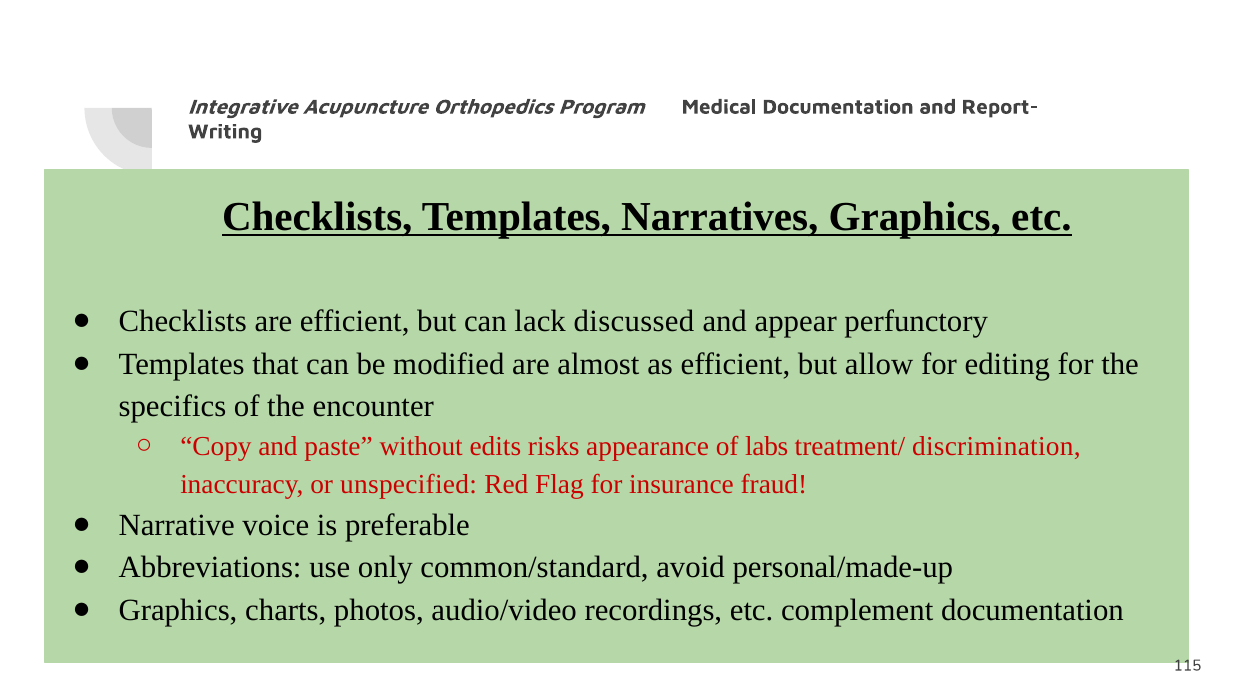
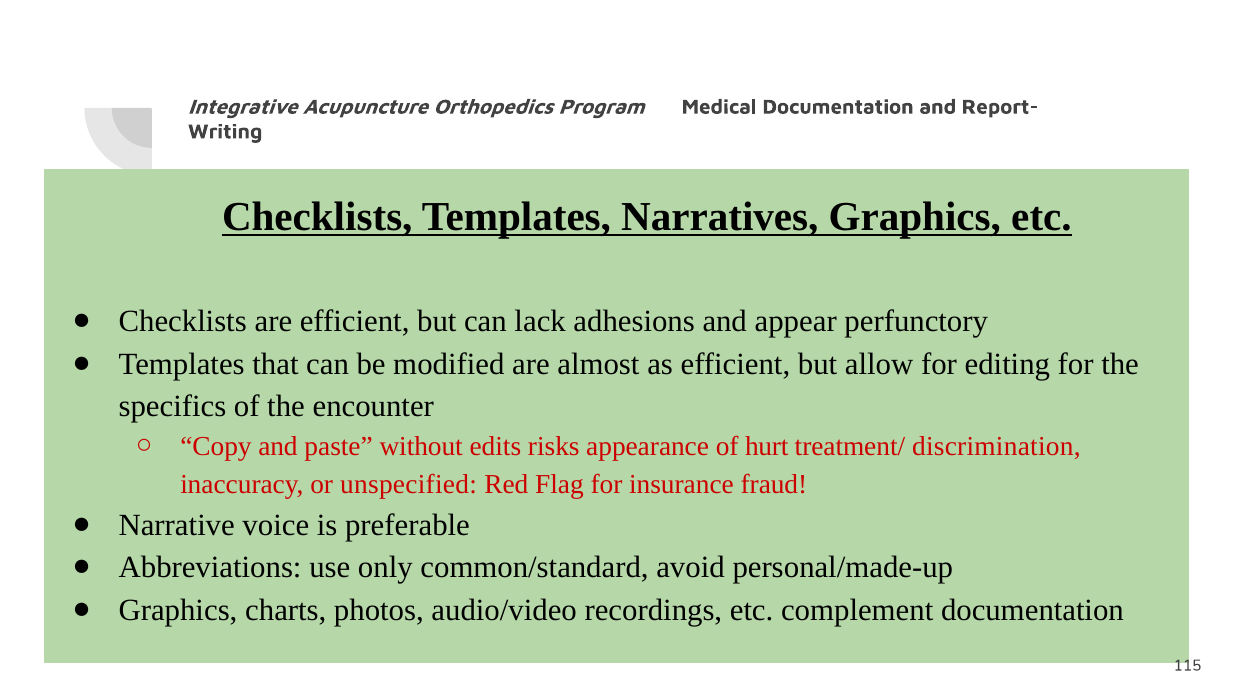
discussed: discussed -> adhesions (634, 322)
labs: labs -> hurt (767, 446)
